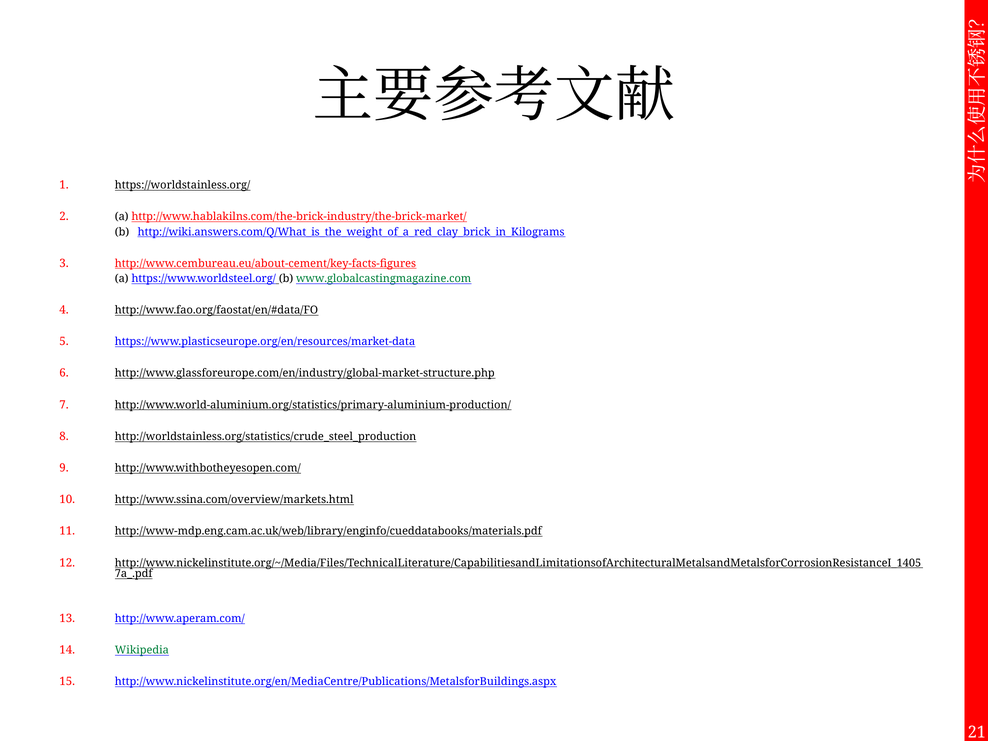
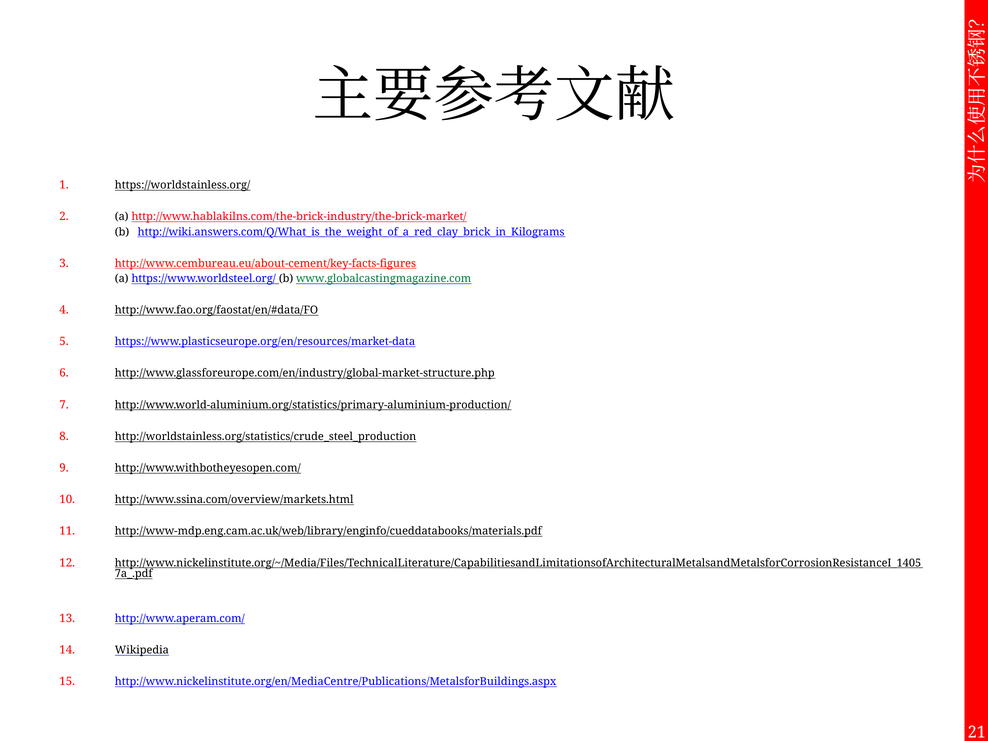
Wikipedia colour: green -> black (142, 650)
